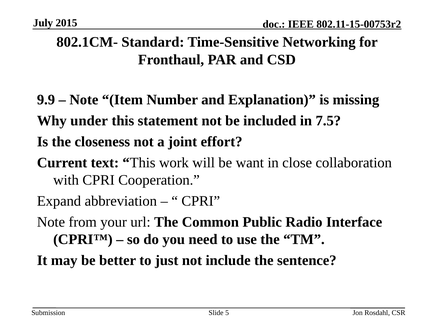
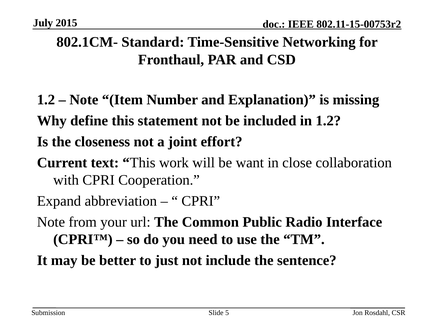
9.9: 9.9 -> 1.2 (46, 99)
under: under -> define (89, 120)
in 7.5: 7.5 -> 1.2 (328, 120)
